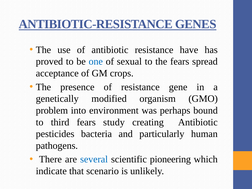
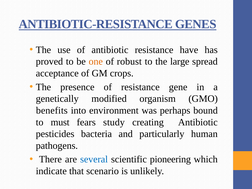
one colour: blue -> orange (96, 62)
sexual: sexual -> robust (129, 62)
the fears: fears -> large (180, 62)
problem: problem -> benefits (52, 110)
third: third -> must (60, 122)
